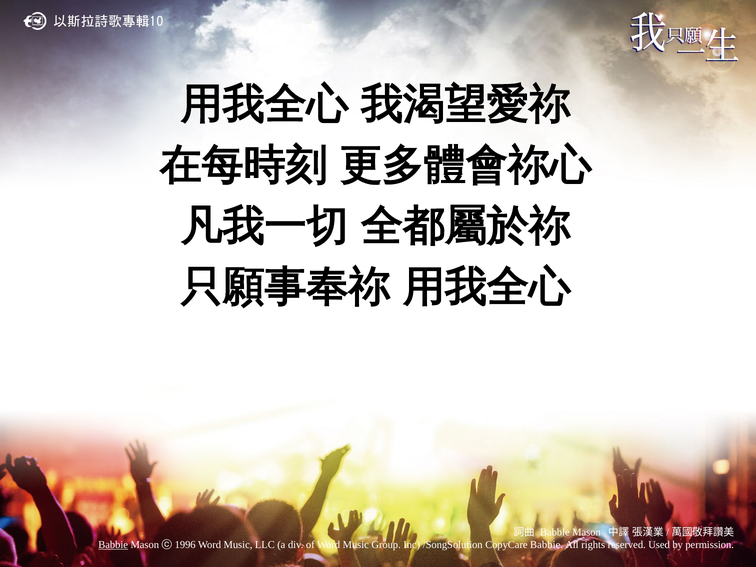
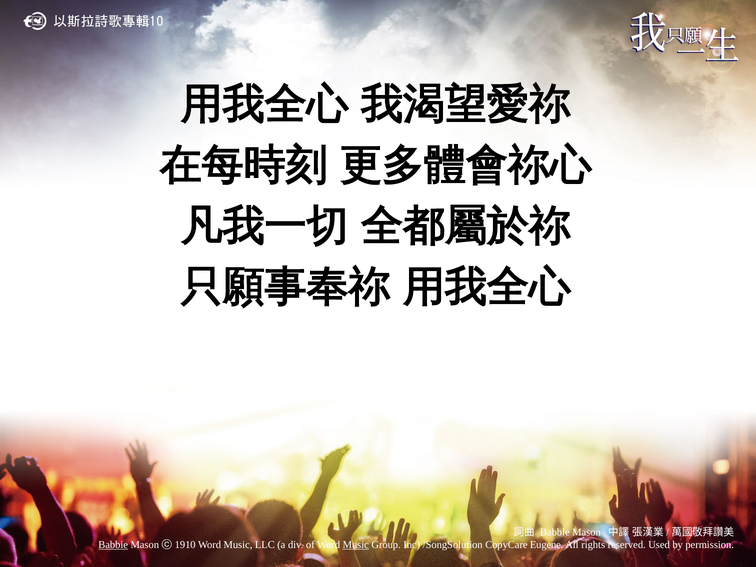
1996: 1996 -> 1910 (185, 545)
Music underline: none -> present (356, 545)
CopyCare Babbie: Babbie -> Eugene (547, 545)
